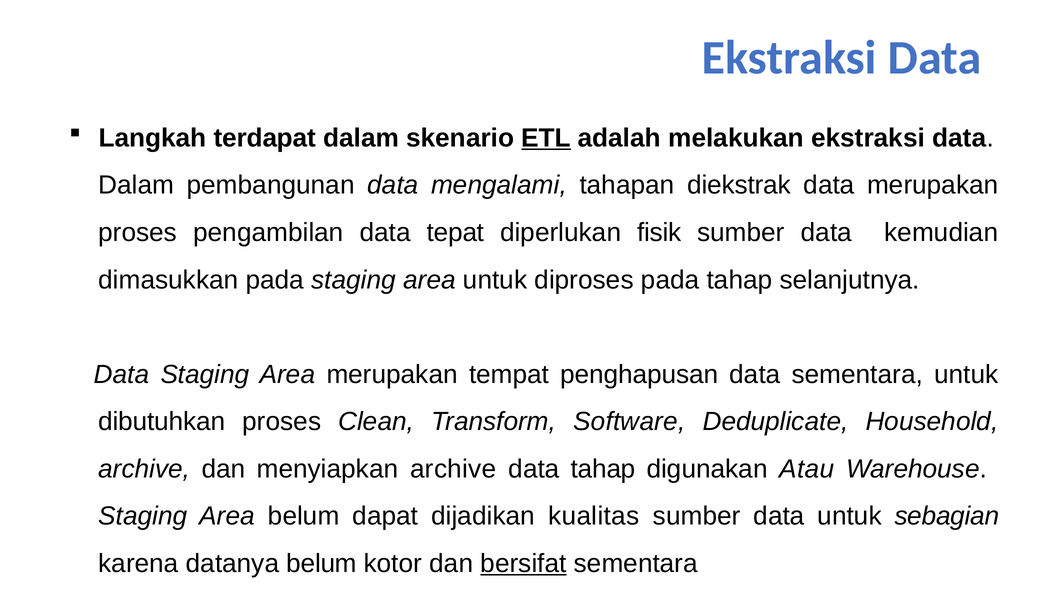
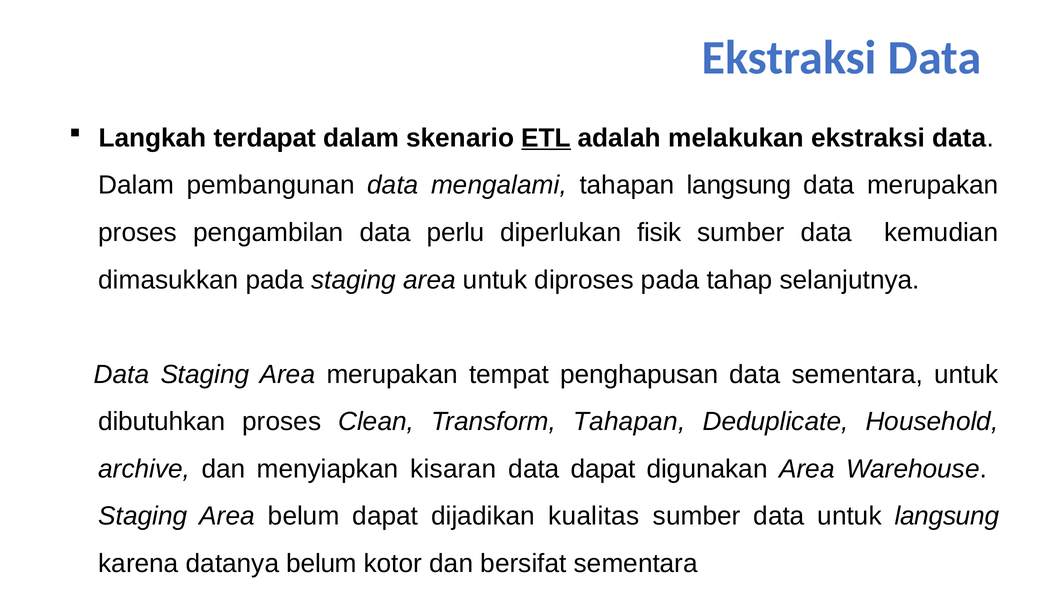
tahapan diekstrak: diekstrak -> langsung (739, 185)
tepat: tepat -> perlu (456, 232)
Transform Software: Software -> Tahapan (629, 421)
menyiapkan archive: archive -> kisaran (453, 469)
data tahap: tahap -> dapat (603, 469)
digunakan Atau: Atau -> Area (807, 469)
untuk sebagian: sebagian -> langsung (947, 516)
bersifat underline: present -> none (523, 563)
